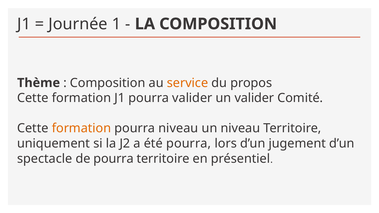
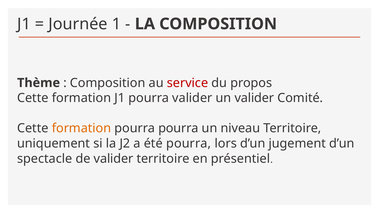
service colour: orange -> red (188, 83)
pourra niveau: niveau -> pourra (178, 128)
de pourra: pourra -> valider (114, 159)
